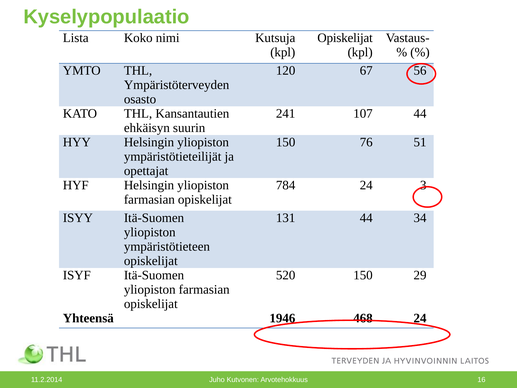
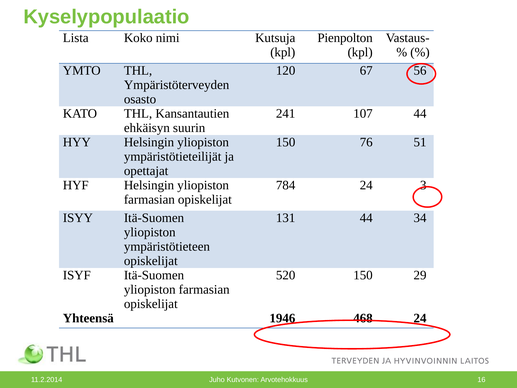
Opiskelijat: Opiskelijat -> Pienpolton (345, 38)
